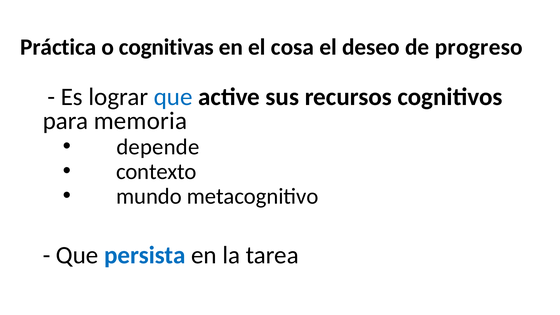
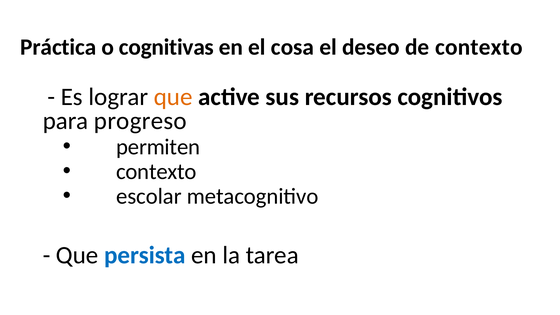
de progreso: progreso -> contexto (479, 47)
que colour: blue -> orange (173, 97)
memoria: memoria -> progreso (140, 121)
depende: depende -> permiten (158, 147)
mundo: mundo -> escolar (149, 196)
